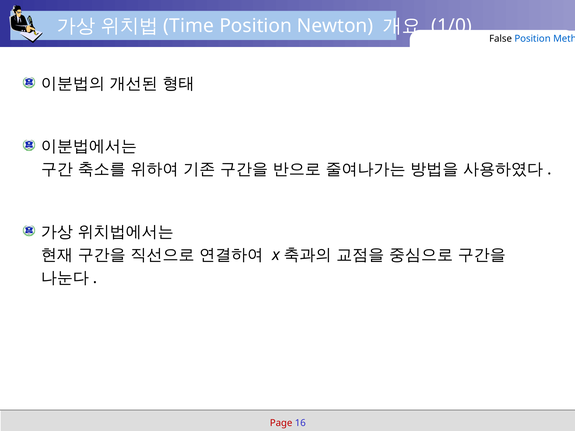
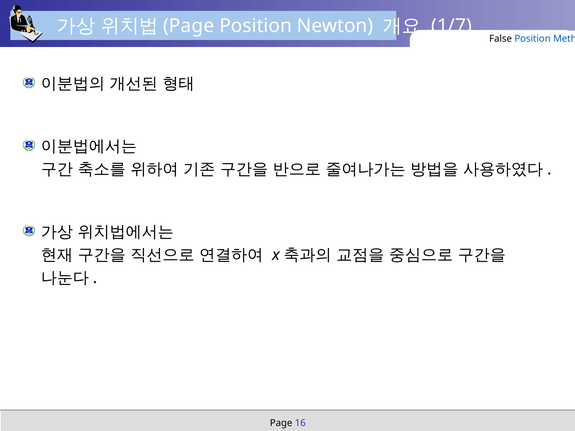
Time: Time -> Page (189, 26)
1/0: 1/0 -> 1/7 (452, 26)
Page colour: red -> black (281, 423)
